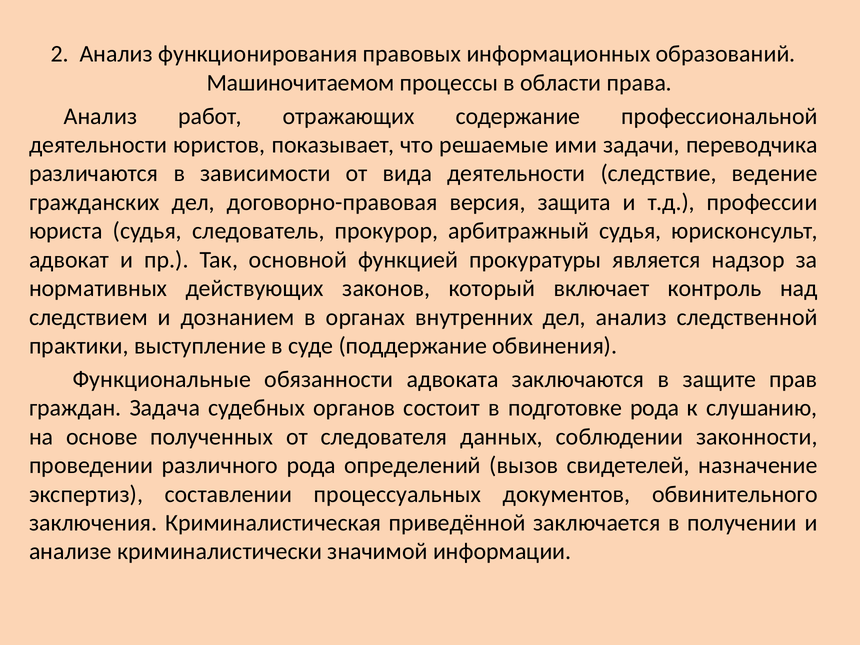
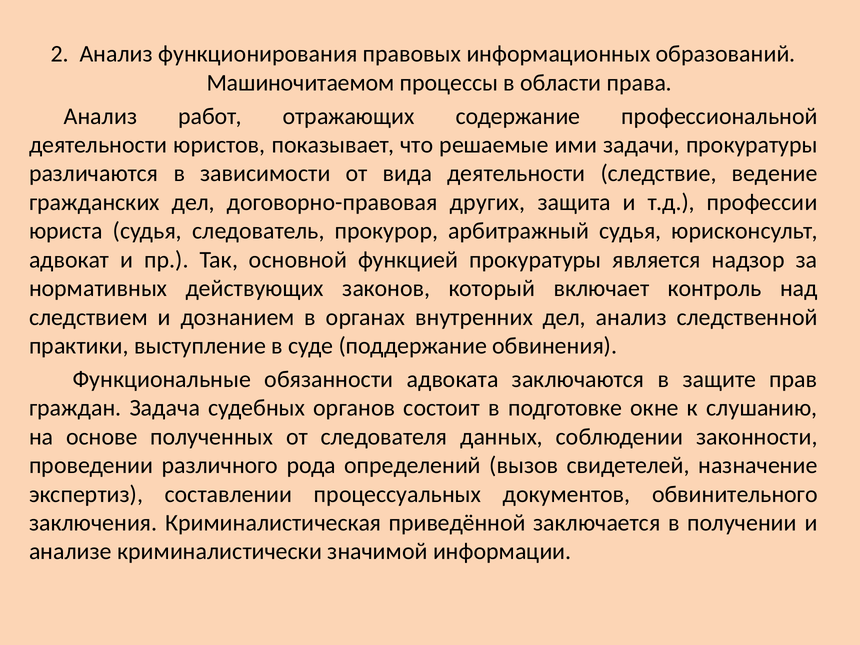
задачи переводчика: переводчика -> прокуратуры (752, 145)
версия: версия -> других (487, 202)
подготовке рода: рода -> окне (655, 408)
